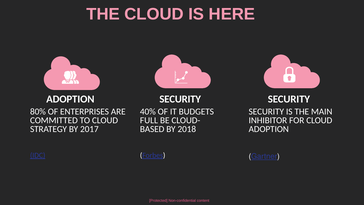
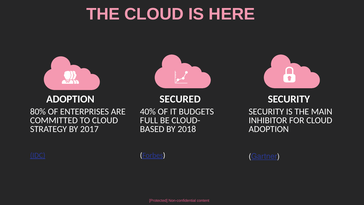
SECURITY: SECURITY -> SECURED (180, 99)
